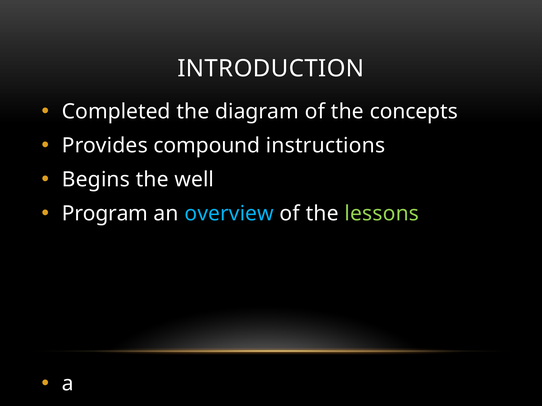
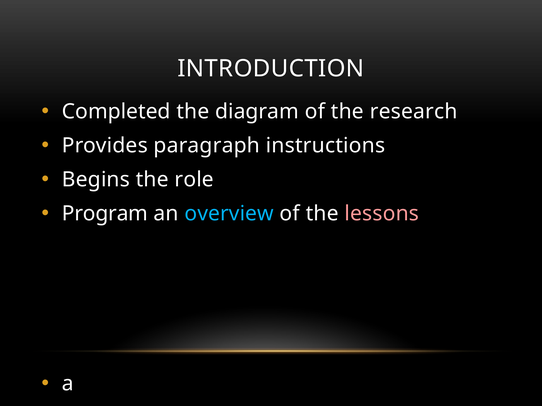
concepts: concepts -> research (414, 112)
compound: compound -> paragraph (207, 146)
well: well -> role (194, 180)
lessons colour: light green -> pink (382, 214)
